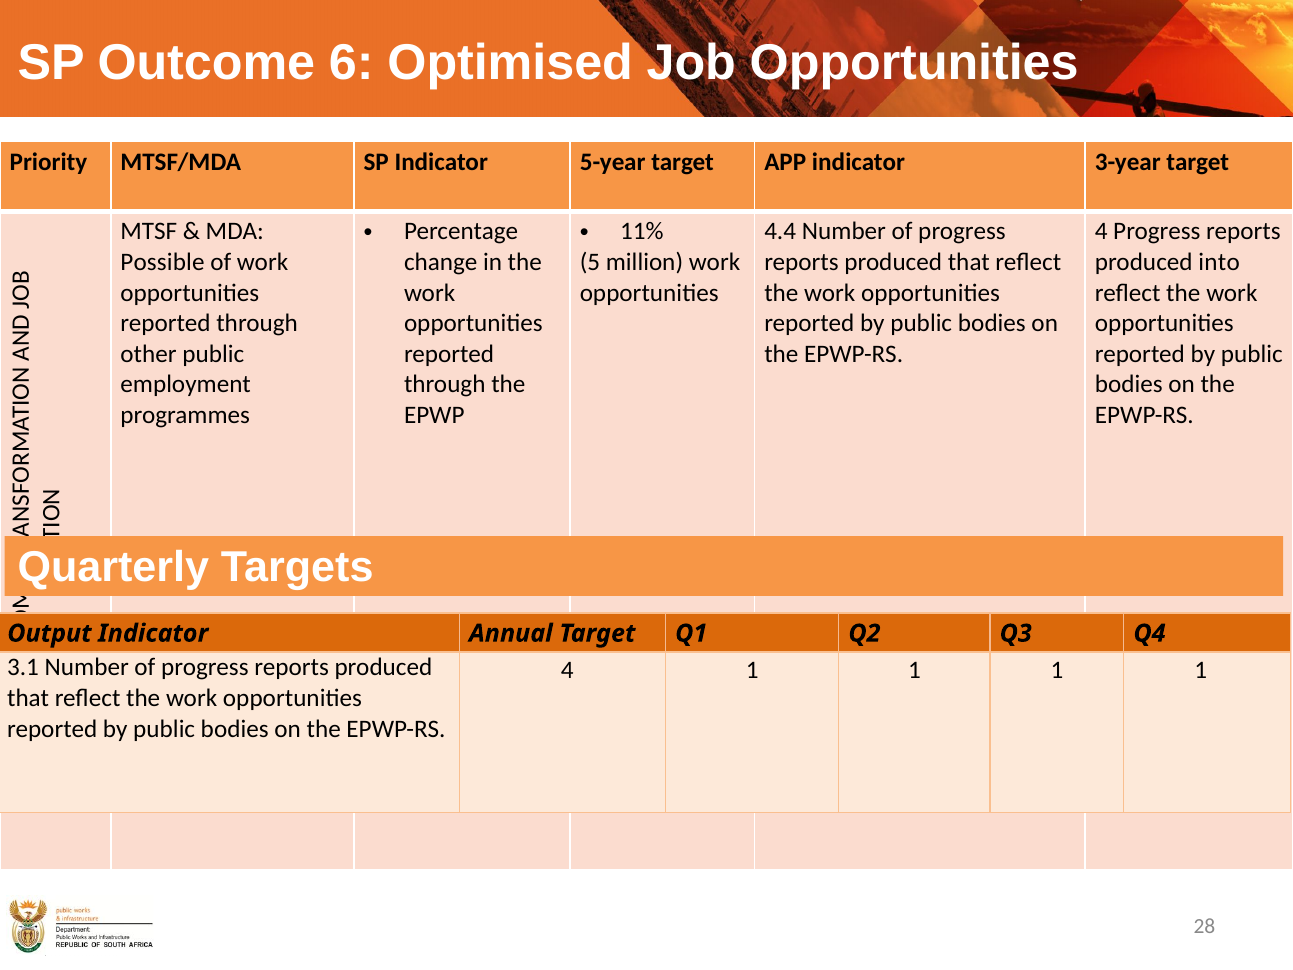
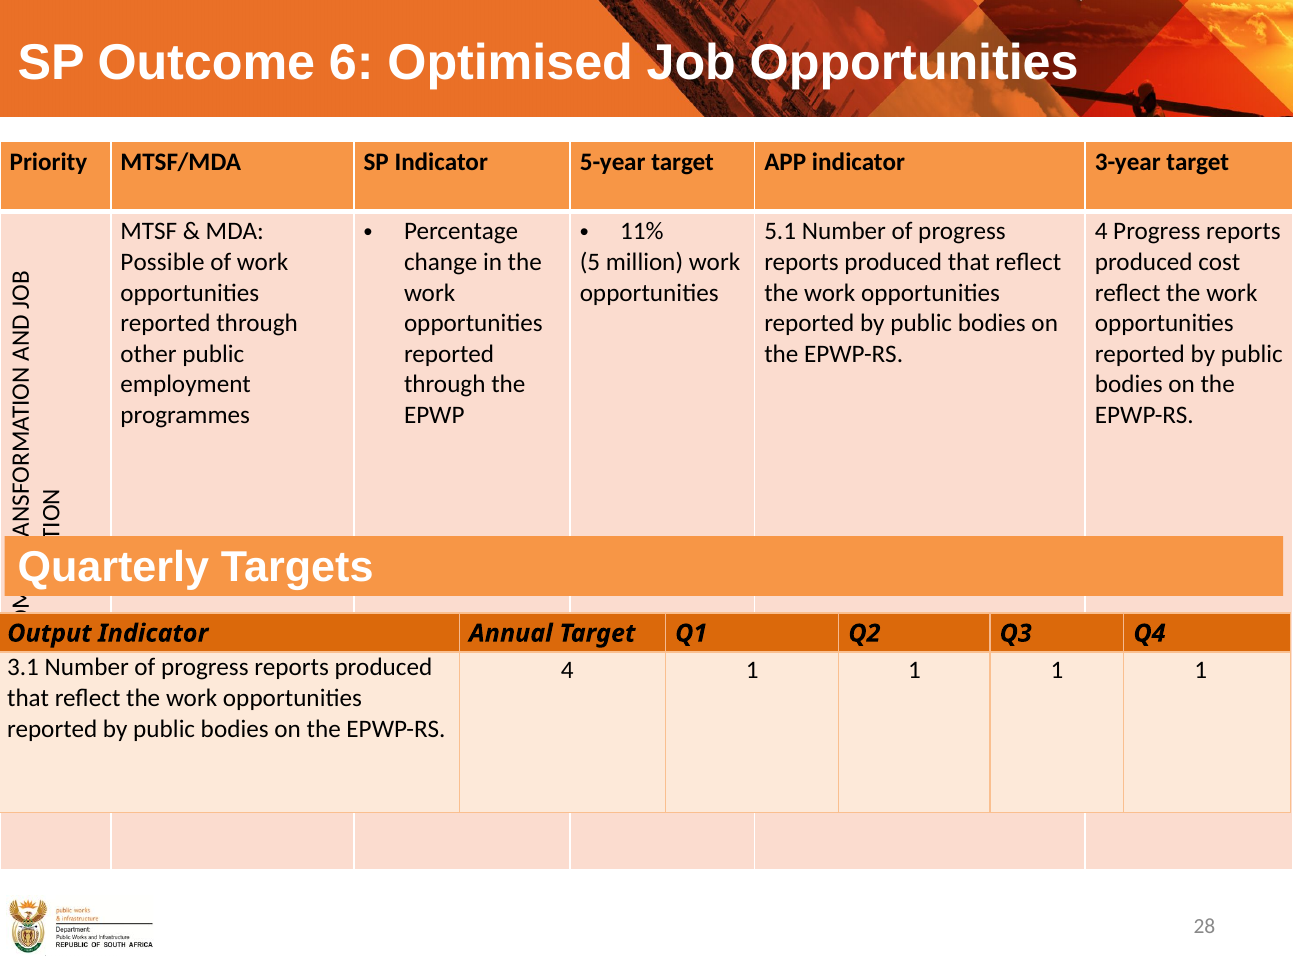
4.4: 4.4 -> 5.1 (780, 232)
into: into -> cost (1219, 262)
